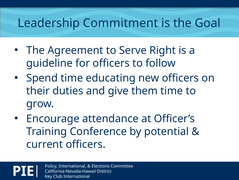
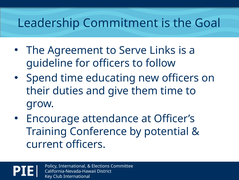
Right: Right -> Links (163, 50)
